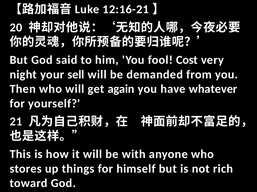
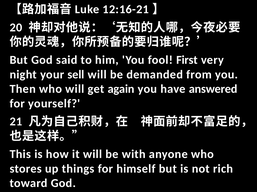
Cost: Cost -> First (187, 60)
whatever: whatever -> answered (213, 89)
